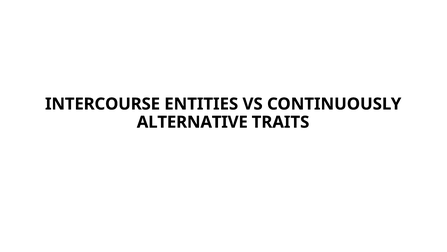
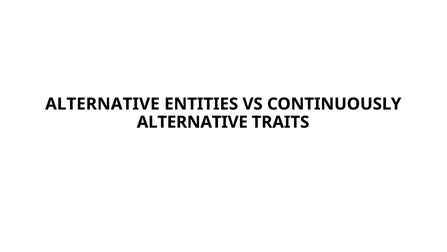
INTERCOURSE: INTERCOURSE -> ALTERNATIVE (102, 104)
